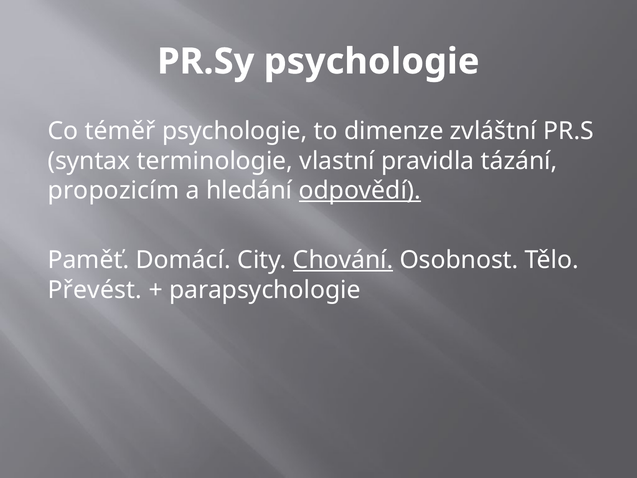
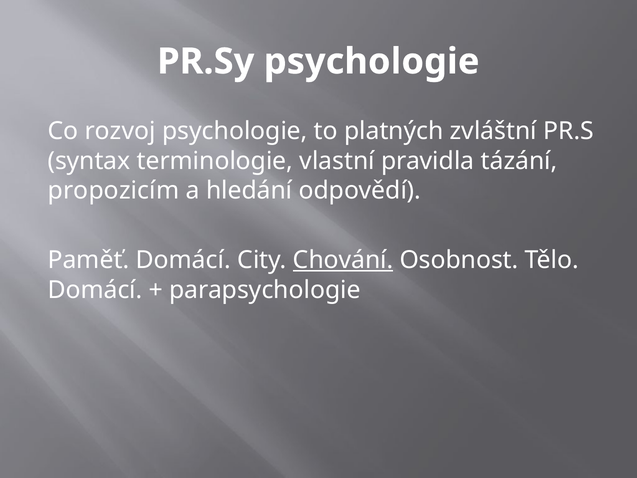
téměř: téměř -> rozvoj (120, 131)
dimenze: dimenze -> platných (394, 131)
odpovědí underline: present -> none (360, 191)
Převést: Převést -> Domácí (95, 290)
